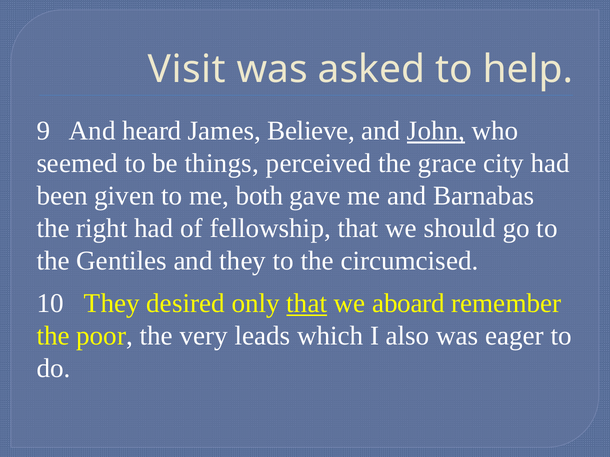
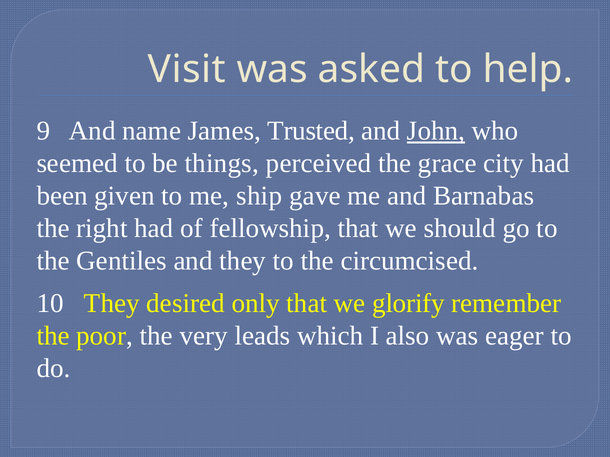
heard: heard -> name (152, 131)
Believe: Believe -> Trusted (311, 131)
both: both -> ship (259, 196)
that underline: present -> none (307, 304)
aboard: aboard -> glorify (408, 304)
